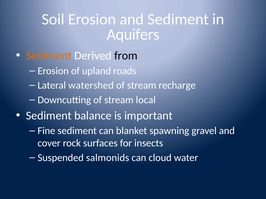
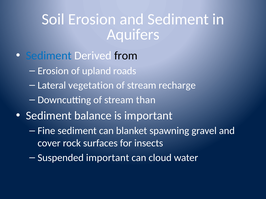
Sediment colour: orange -> blue (49, 56)
watershed: watershed -> vegetation (91, 86)
local: local -> than (146, 100)
Suspended salmonids: salmonids -> important (108, 158)
